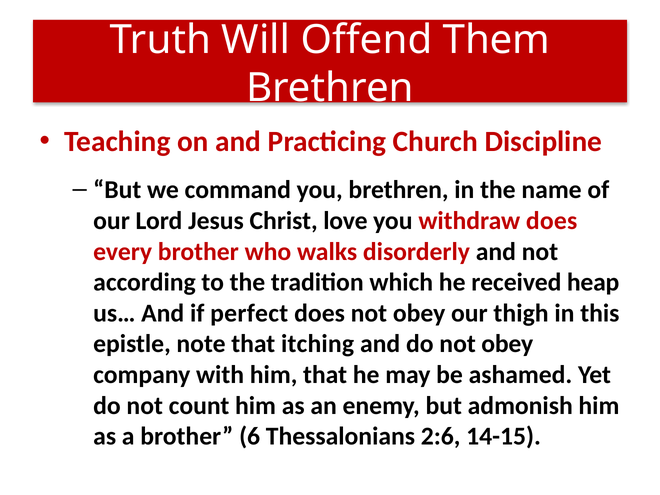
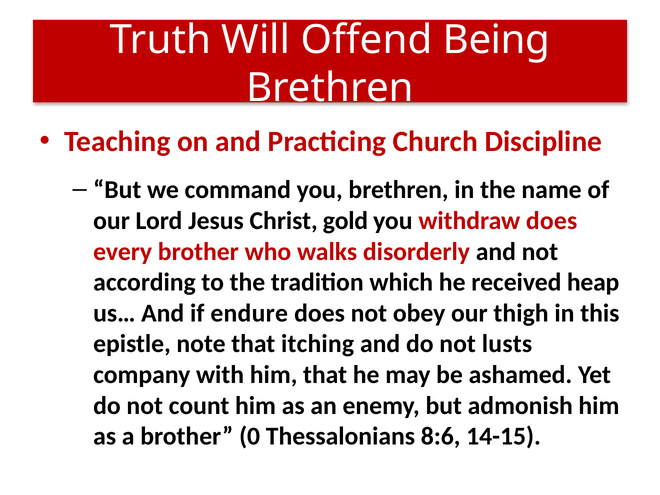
Them: Them -> Being (496, 40)
love: love -> gold (345, 221)
perfect: perfect -> endure (249, 313)
do not obey: obey -> lusts (507, 344)
6: 6 -> 0 (250, 436)
2:6: 2:6 -> 8:6 (441, 436)
